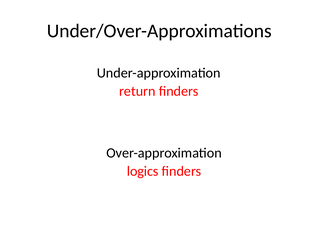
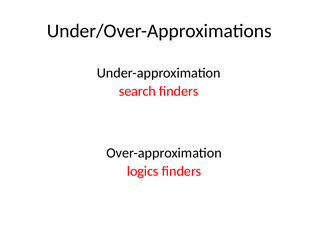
return: return -> search (137, 91)
